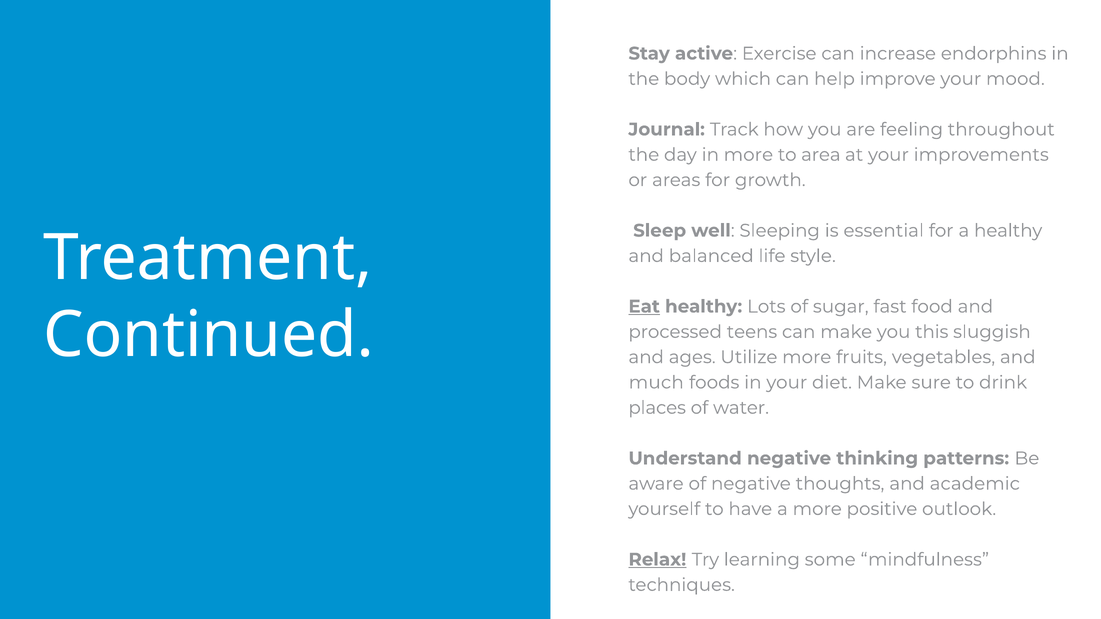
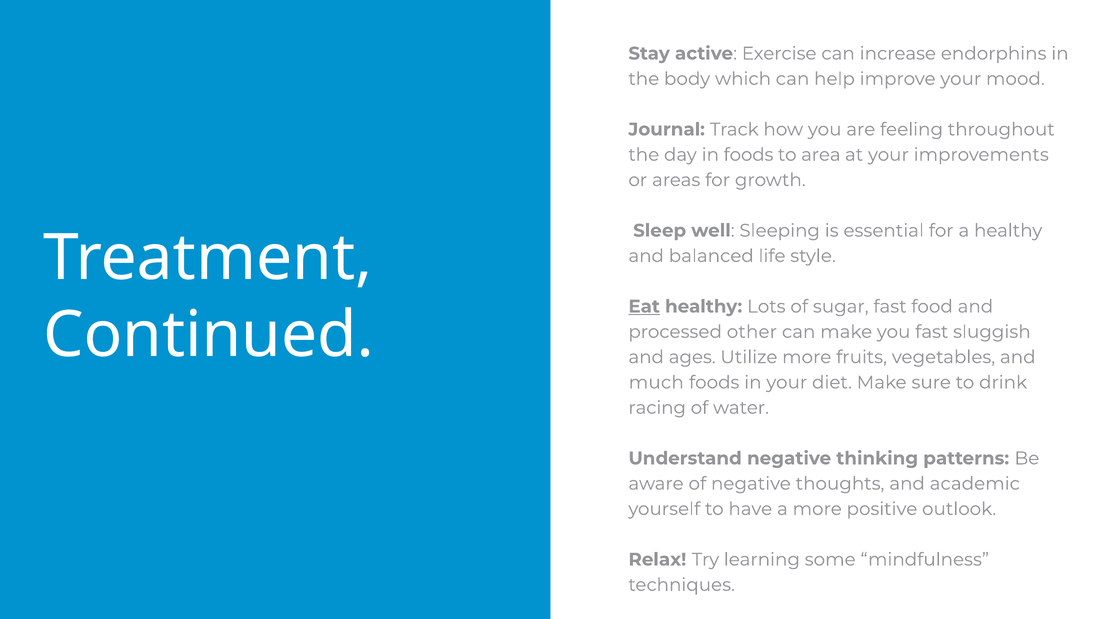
in more: more -> foods (748, 155)
teens: teens -> other (752, 332)
you this: this -> fast (932, 332)
places: places -> racing (657, 408)
Relax underline: present -> none (657, 560)
